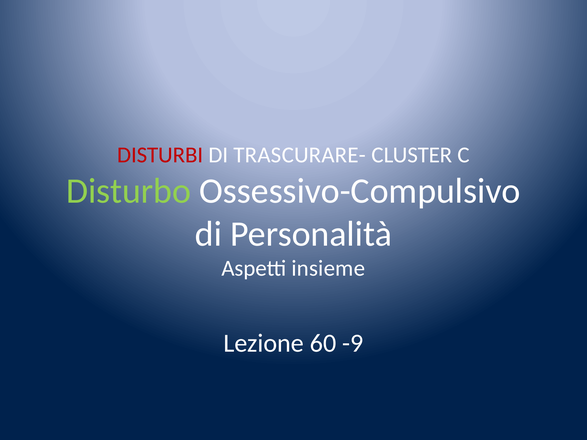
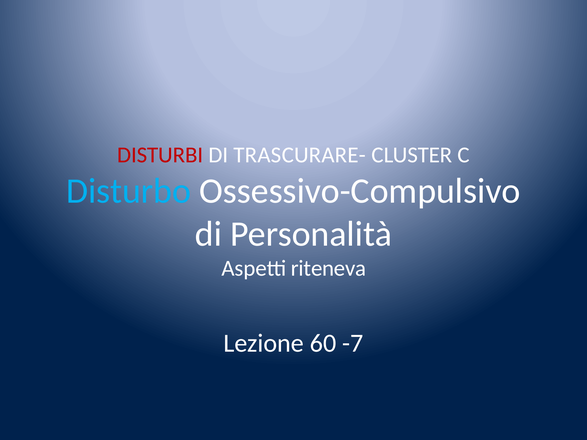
Disturbo colour: light green -> light blue (128, 191)
insieme: insieme -> riteneva (329, 268)
-9: -9 -> -7 (353, 344)
